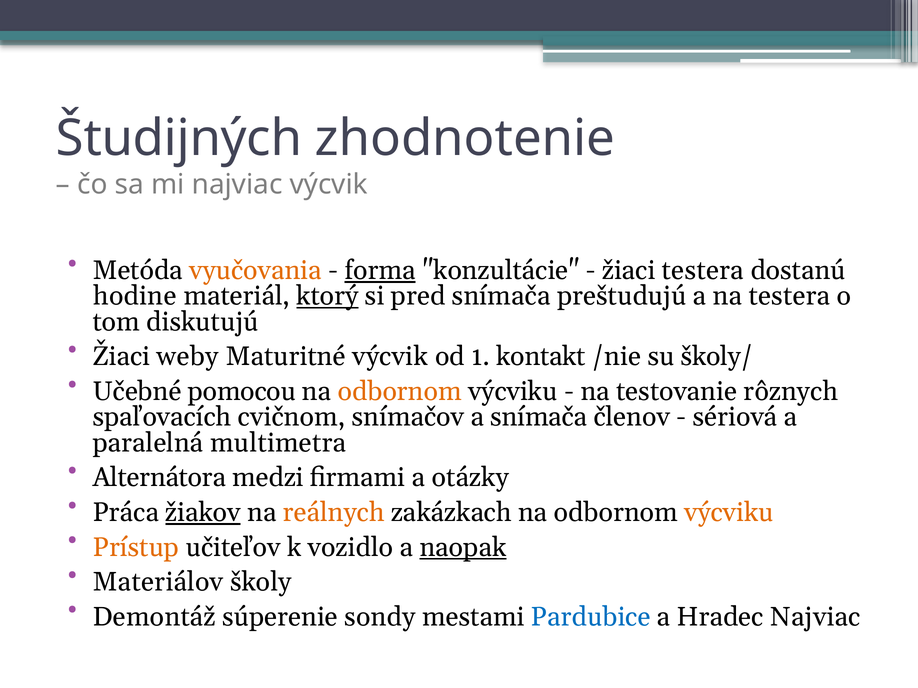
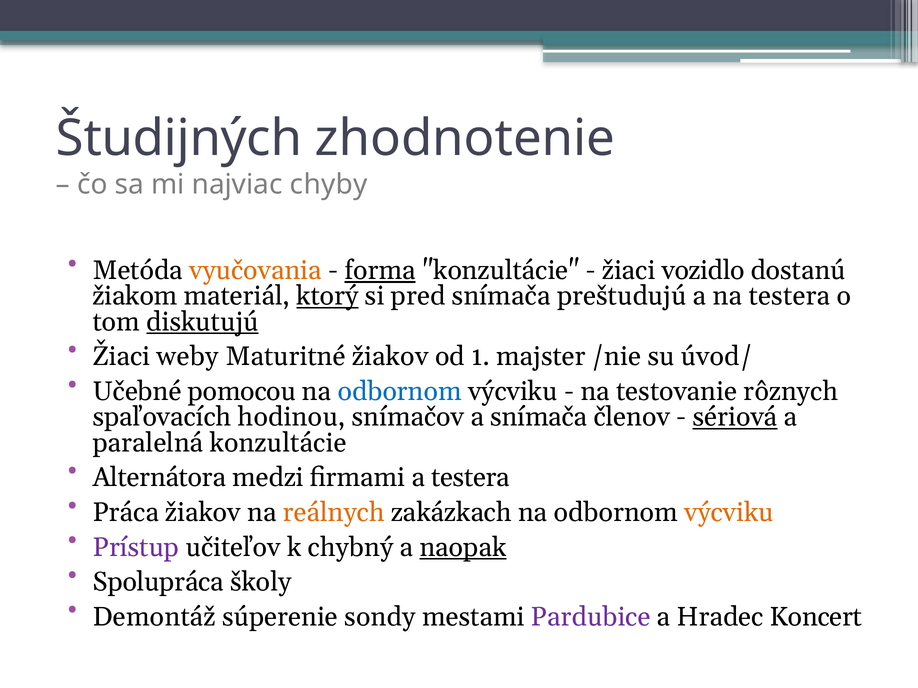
najviac výcvik: výcvik -> chyby (329, 185)
žiaci testera: testera -> vozidlo (703, 271)
hodine: hodine -> žiakom (135, 296)
diskutujú underline: none -> present (203, 322)
Maturitné výcvik: výcvik -> žiakov (390, 357)
kontakt: kontakt -> majster (541, 357)
školy/: školy/ -> úvod/ (717, 357)
odbornom colour: orange -> blue (400, 392)
cvičnom: cvičnom -> hodinou (292, 417)
sériová underline: none -> present (735, 417)
paralelná multimetra: multimetra -> konzultácie (278, 443)
a otázky: otázky -> testera (471, 478)
žiakov underline: present -> none (203, 513)
Prístup colour: orange -> purple (136, 548)
vozidlo: vozidlo -> chybný (351, 548)
Materiálov: Materiálov -> Spolupráca (158, 583)
Pardubice colour: blue -> purple (591, 617)
Hradec Najviac: Najviac -> Koncert (816, 617)
